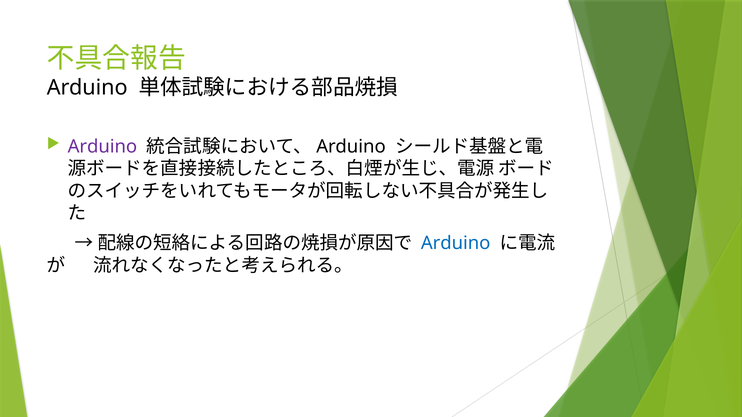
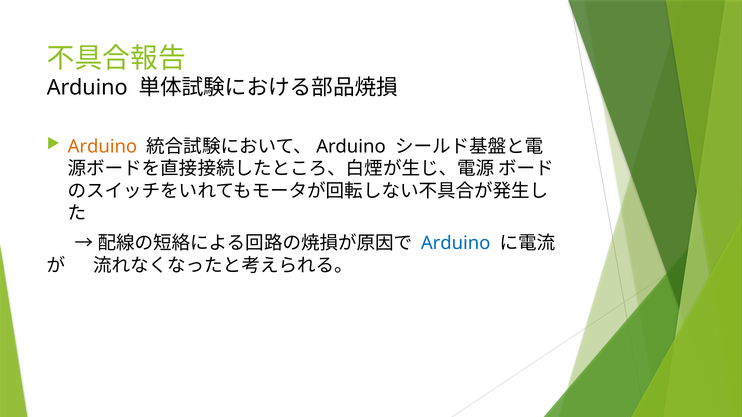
Arduino colour: purple -> orange (102, 147)
